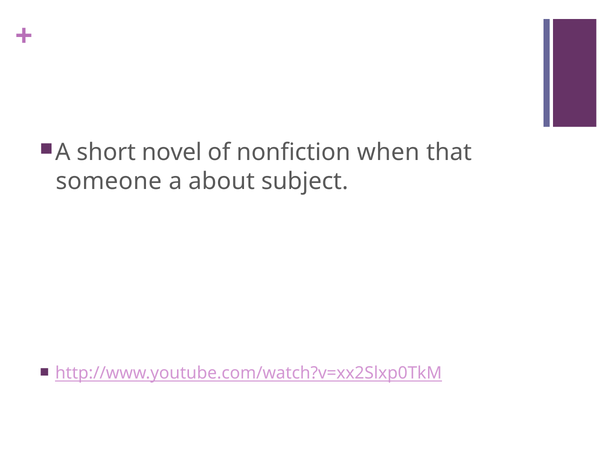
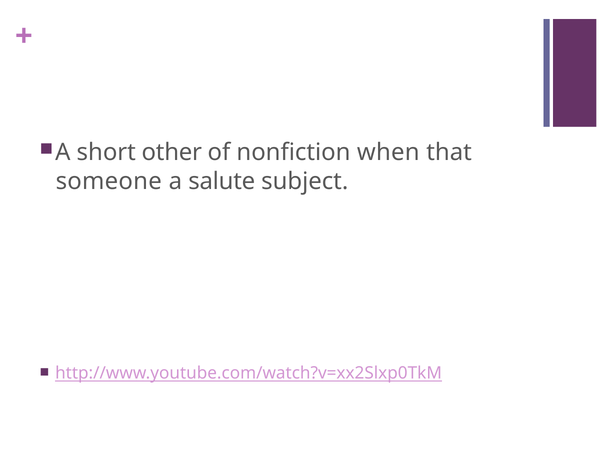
novel: novel -> other (172, 153)
about: about -> salute (222, 181)
